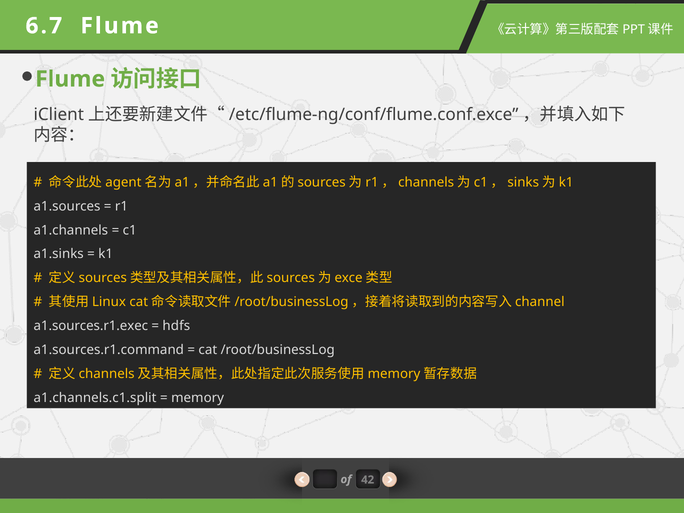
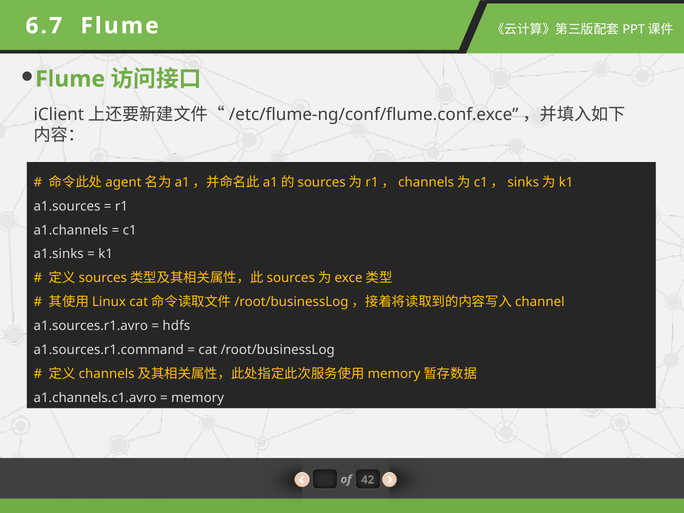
a1.sources.r1.exec: a1.sources.r1.exec -> a1.sources.r1.avro (91, 326)
a1.channels.c1.split: a1.channels.c1.split -> a1.channels.c1.avro (95, 398)
